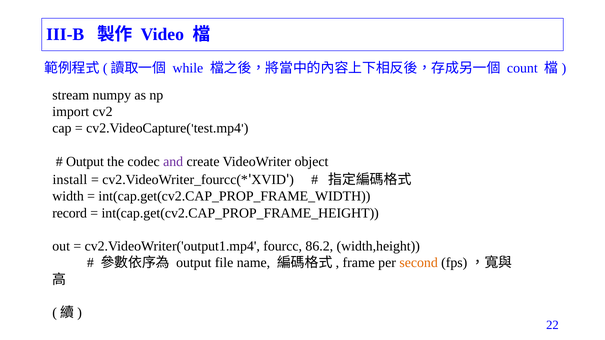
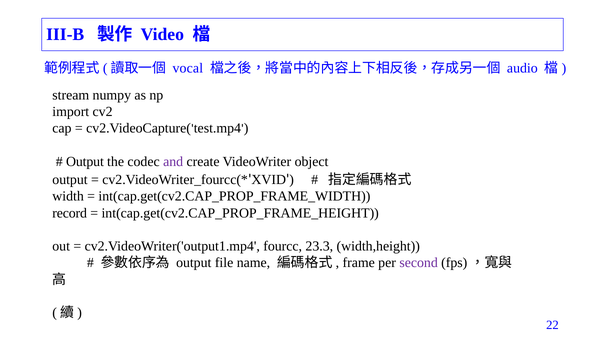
while: while -> vocal (188, 68)
count: count -> audio (522, 68)
install: install -> output (70, 180)
86.2: 86.2 -> 23.3 (319, 246)
second colour: orange -> purple (419, 263)
